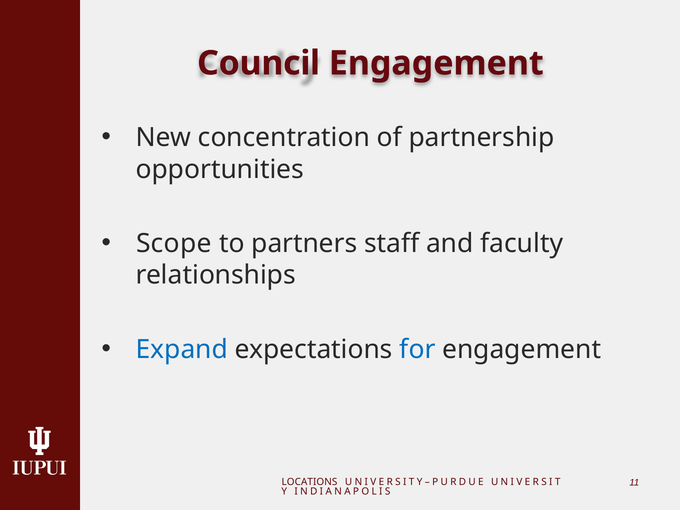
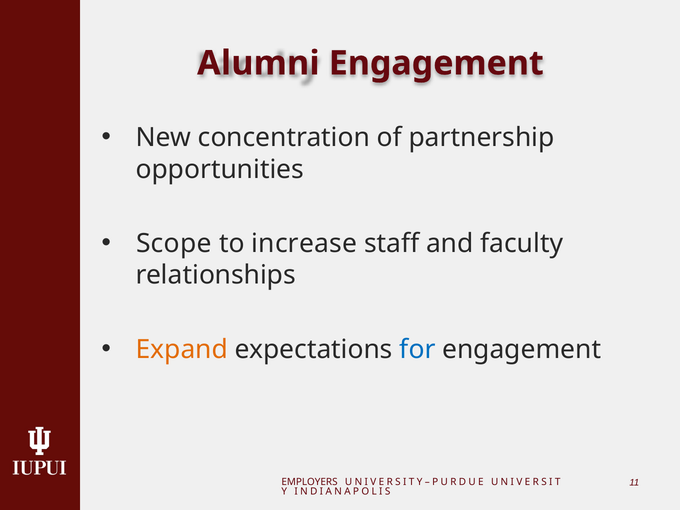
Council: Council -> Alumni (258, 63)
partners: partners -> increase (304, 243)
Expand colour: blue -> orange (182, 349)
LOCATIONS: LOCATIONS -> EMPLOYERS (310, 482)
